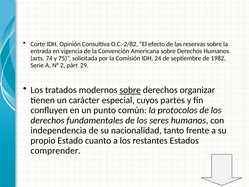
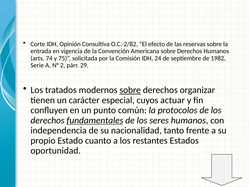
partes: partes -> actuar (173, 100)
fundamentales underline: none -> present (95, 120)
comprender: comprender -> oportunidad (56, 150)
